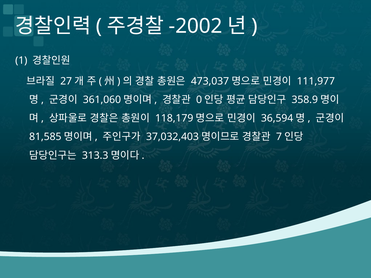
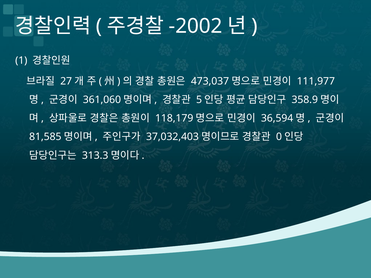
0: 0 -> 5 (199, 100)
7: 7 -> 0 (279, 137)
